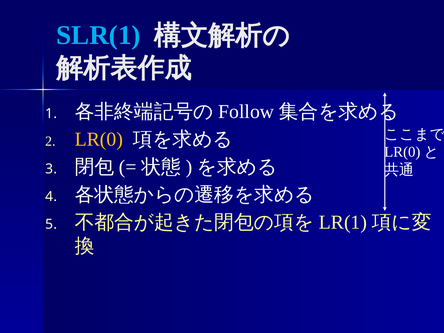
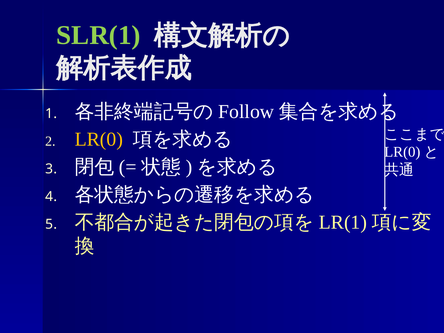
SLR(1 colour: light blue -> light green (98, 35)
